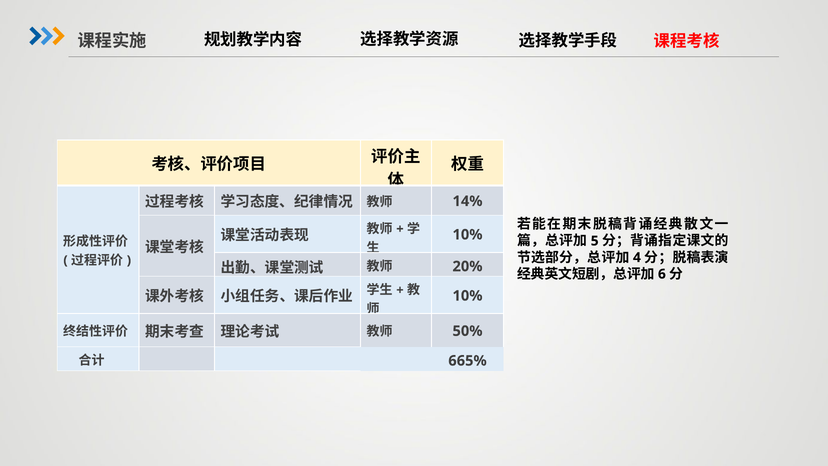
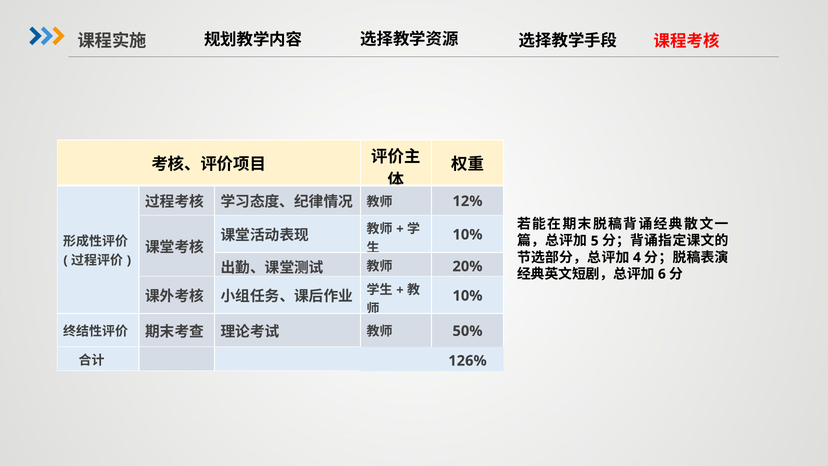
14%: 14% -> 12% (468, 201)
665%: 665% -> 126% (468, 361)
